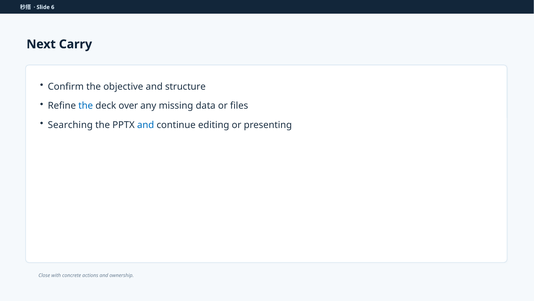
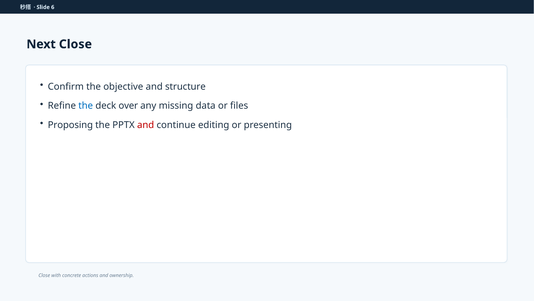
Next Carry: Carry -> Close (75, 44)
Searching: Searching -> Proposing (70, 125)
and colour: blue -> red (146, 125)
